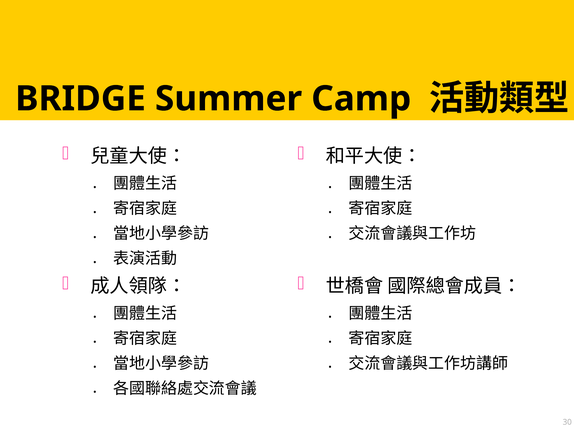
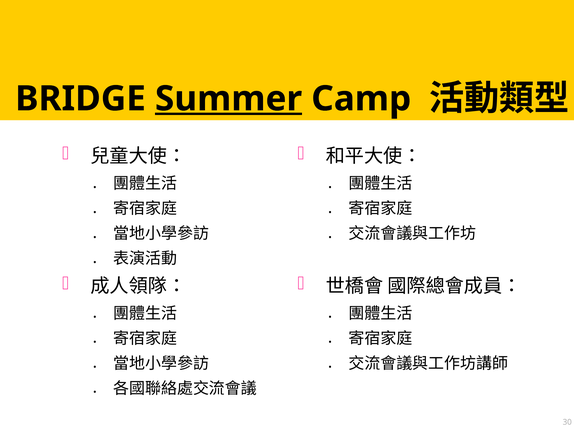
Summer underline: none -> present (229, 99)
